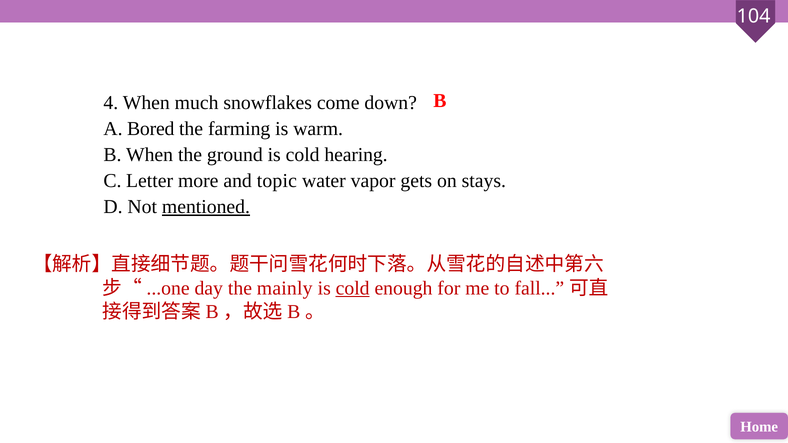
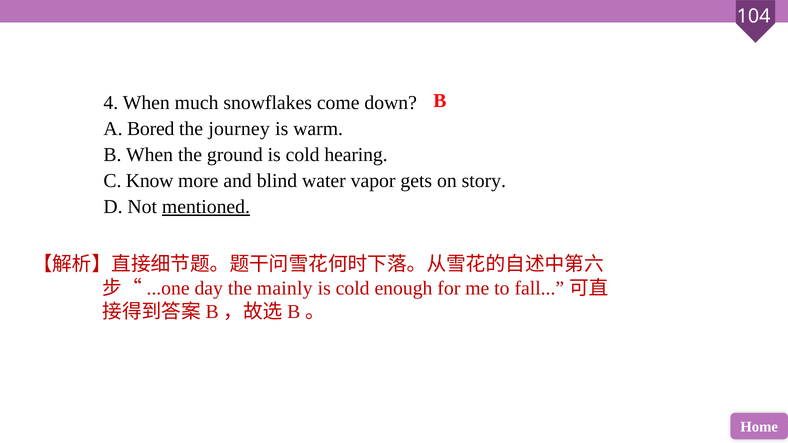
farming: farming -> journey (239, 129)
Letter: Letter -> Know (150, 181)
topic: topic -> blind (277, 181)
stays: stays -> story (484, 181)
cold underline: present -> none (353, 288)
